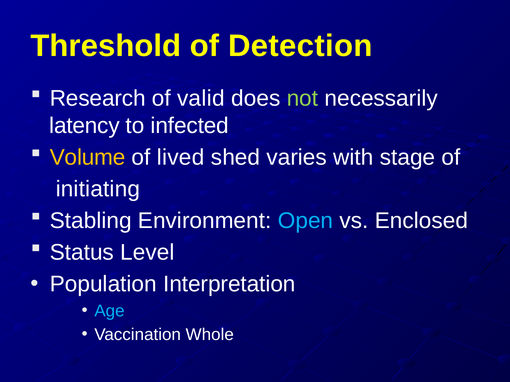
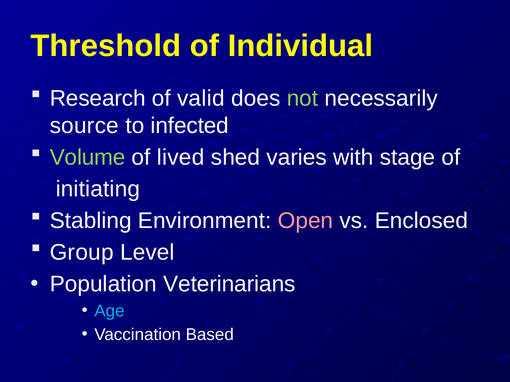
Detection: Detection -> Individual (300, 46)
latency: latency -> source (84, 126)
Volume colour: yellow -> light green (88, 157)
Open colour: light blue -> pink (305, 221)
Status: Status -> Group (82, 253)
Interpretation: Interpretation -> Veterinarians (229, 284)
Whole: Whole -> Based (210, 335)
